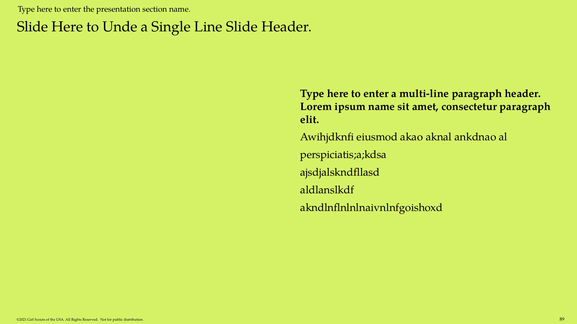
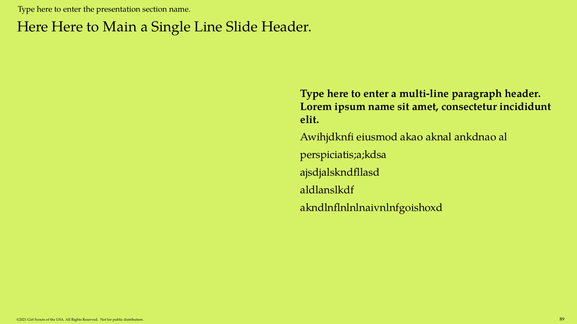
Slide: Slide -> Here (33, 27)
Unde: Unde -> Main (120, 27)
consectetur paragraph: paragraph -> incididunt (525, 107)
